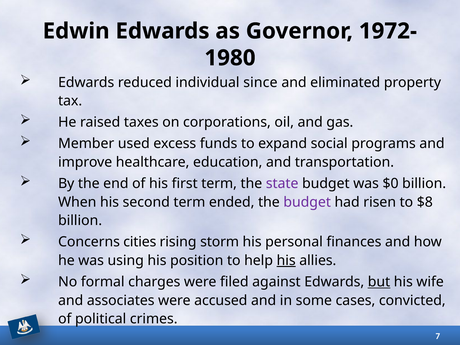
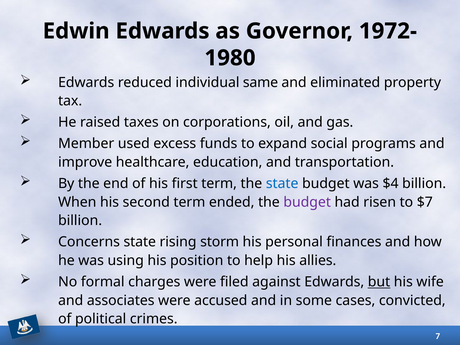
since: since -> same (261, 82)
state colour: purple -> blue (282, 184)
$0: $0 -> $4 (391, 184)
$8: $8 -> $7 (425, 202)
Concerns cities: cities -> state (140, 242)
his underline: present -> none (286, 261)
